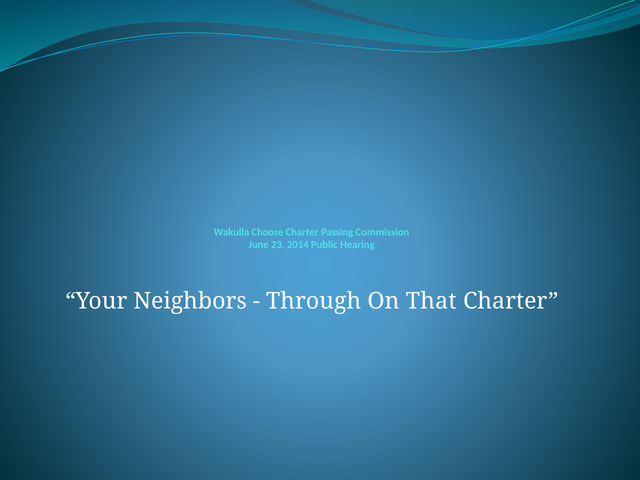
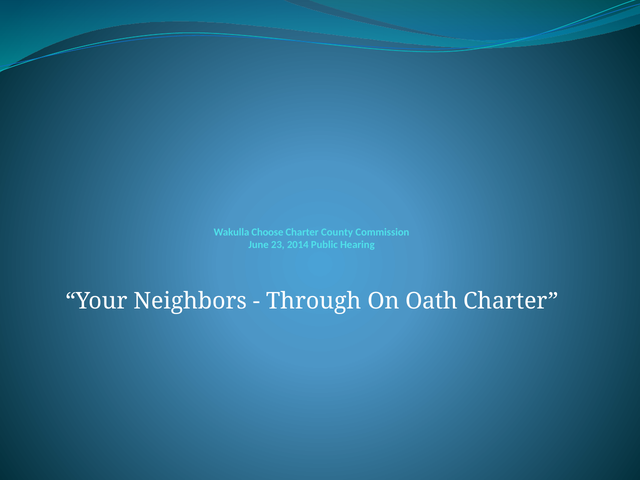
Passing: Passing -> County (337, 232)
That: That -> Oath (431, 301)
